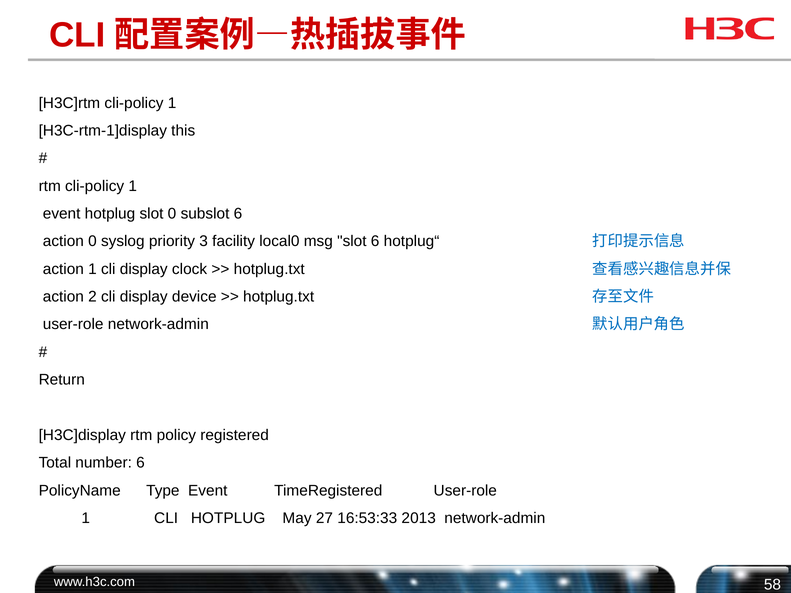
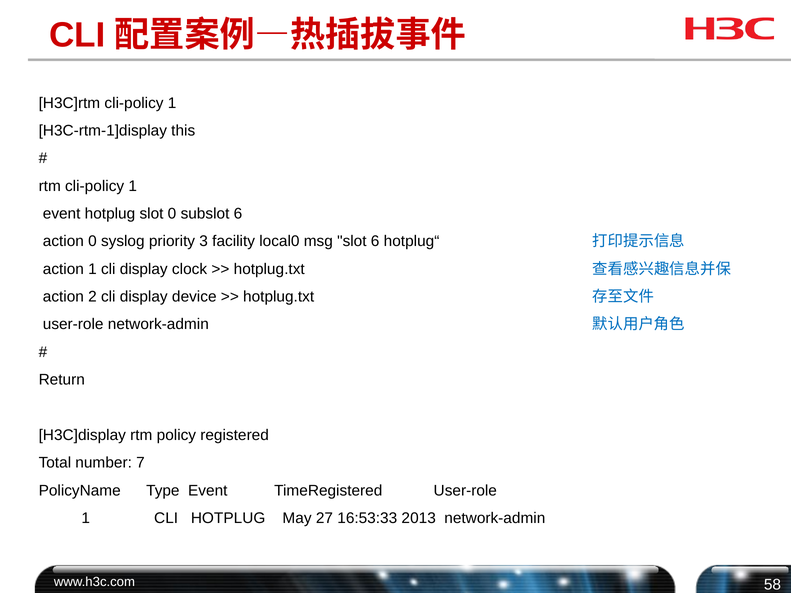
number 6: 6 -> 7 (140, 463)
